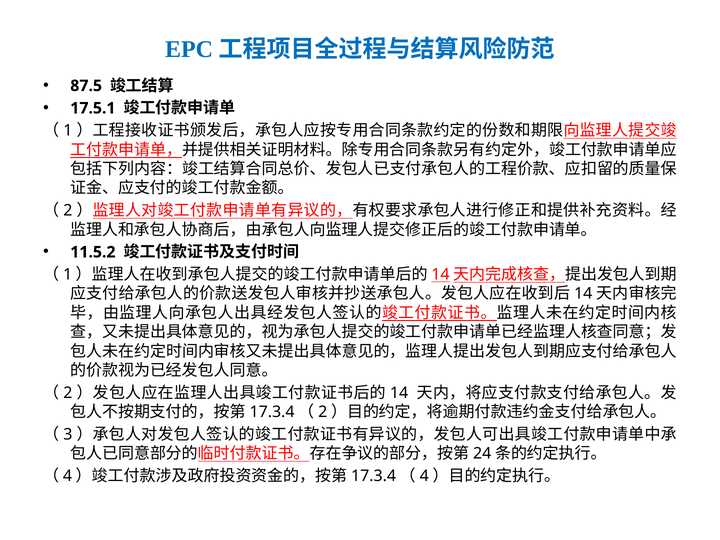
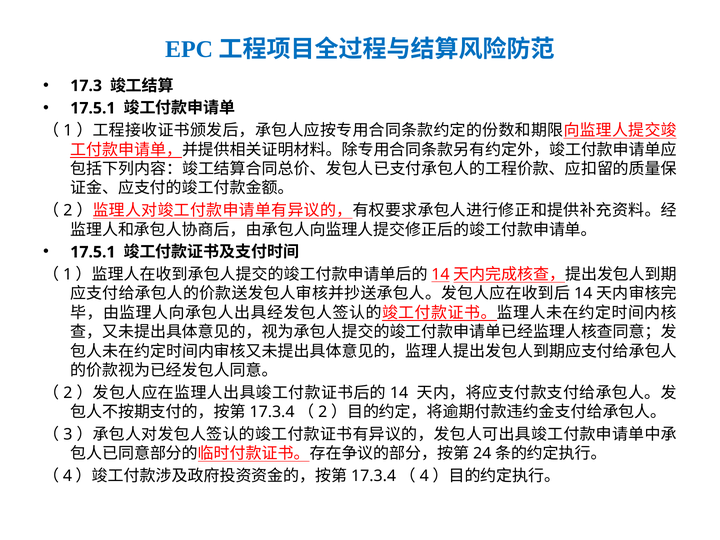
87.5: 87.5 -> 17.3 (86, 86)
11.5.2: 11.5.2 -> 17.5.1 (93, 252)
